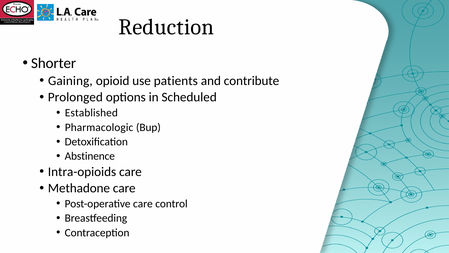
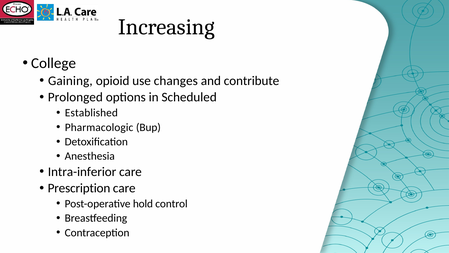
Reduction: Reduction -> Increasing (166, 27)
Shorter: Shorter -> College (54, 63)
patients: patients -> changes (176, 81)
Abstinence: Abstinence -> Anesthesia (90, 156)
Intra-opioids: Intra-opioids -> Intra-inferior (82, 171)
Methadone: Methadone -> Prescription (79, 188)
Post-operative care: care -> hold (143, 203)
